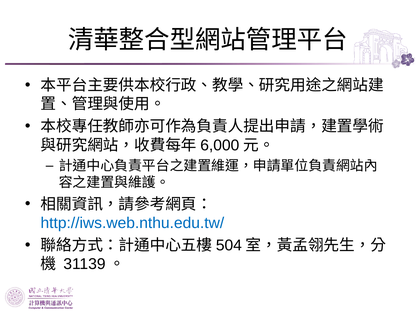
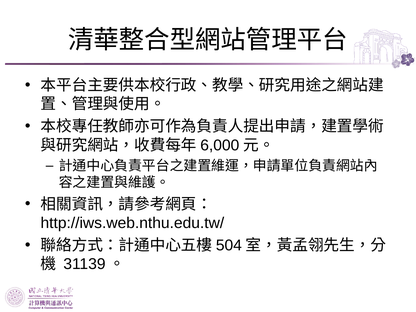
http://iws.web.nthu.edu.tw/ colour: blue -> black (132, 223)
